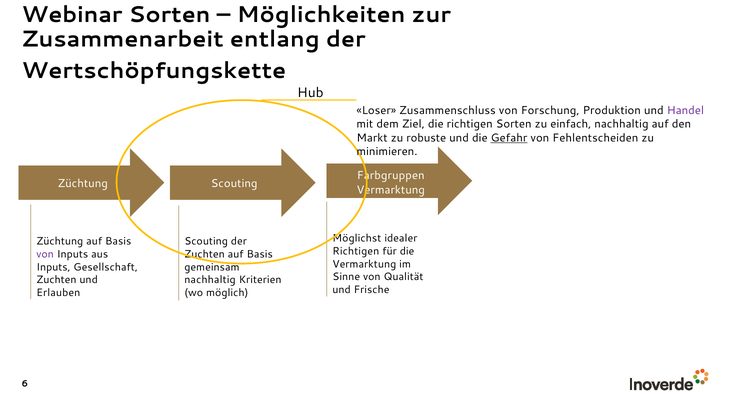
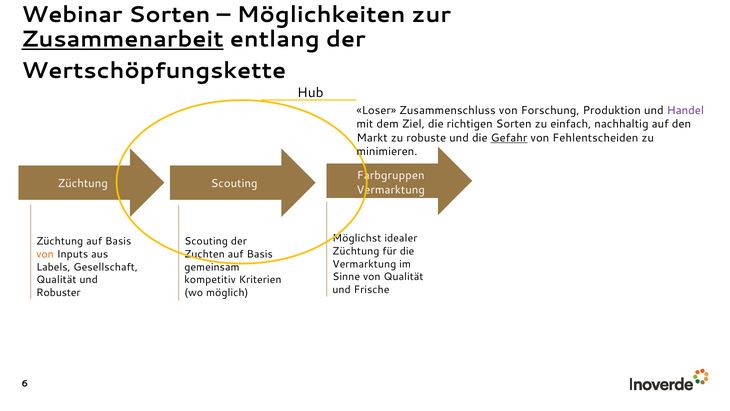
Zusammenarbeit underline: none -> present (123, 39)
Richtigen: Richtigen -> Züchtung (356, 251)
von colour: purple -> orange (45, 254)
Inputs: Inputs -> Labels (53, 267)
Zuchten: Zuchten -> Qualität (56, 280)
nachhaltig: nachhaltig -> kompetitiv (210, 280)
Erlauben: Erlauben -> Robuster (58, 292)
